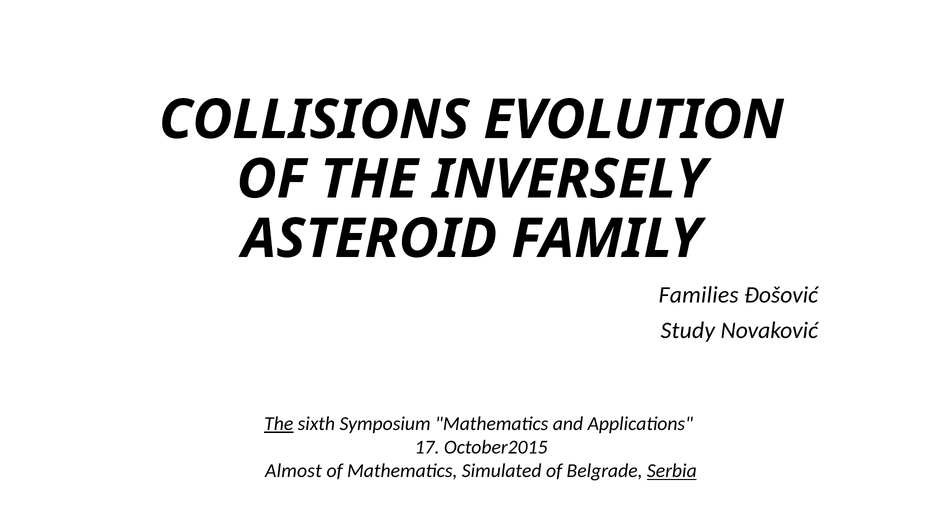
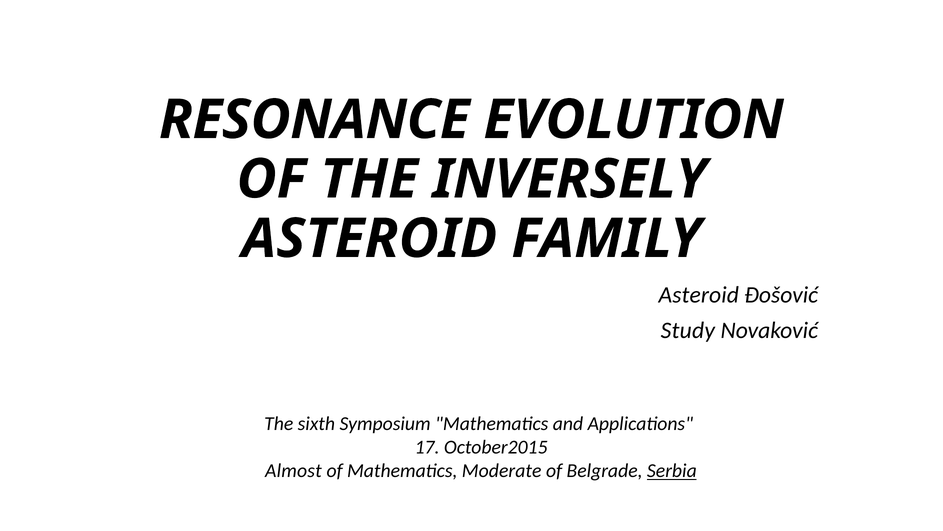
COLLISIONS: COLLISIONS -> RESONANCE (314, 120)
Families: Families -> Asteroid (699, 295)
The underline: present -> none (279, 423)
Simulated: Simulated -> Moderate (502, 470)
